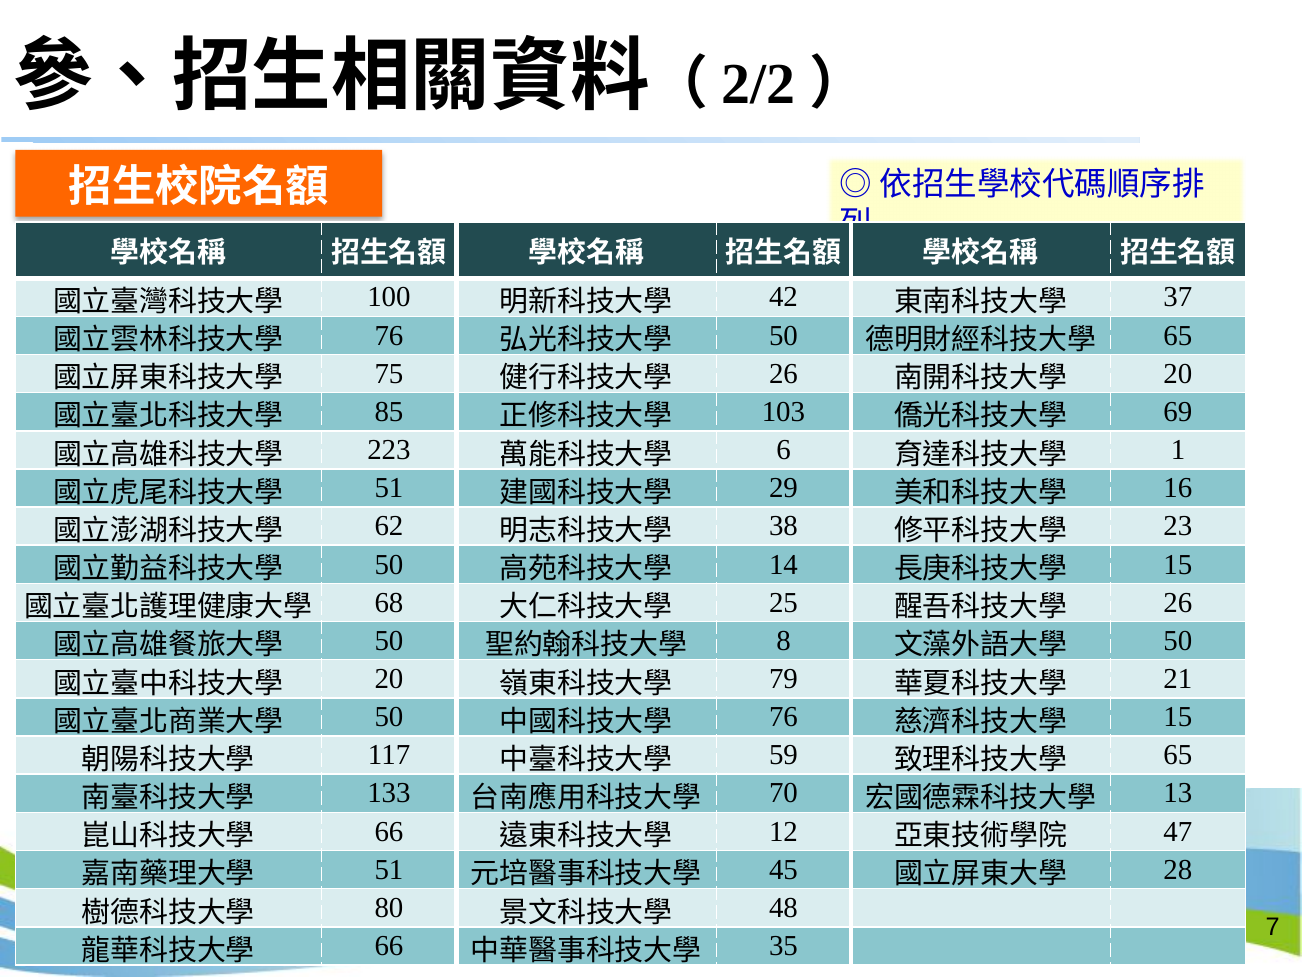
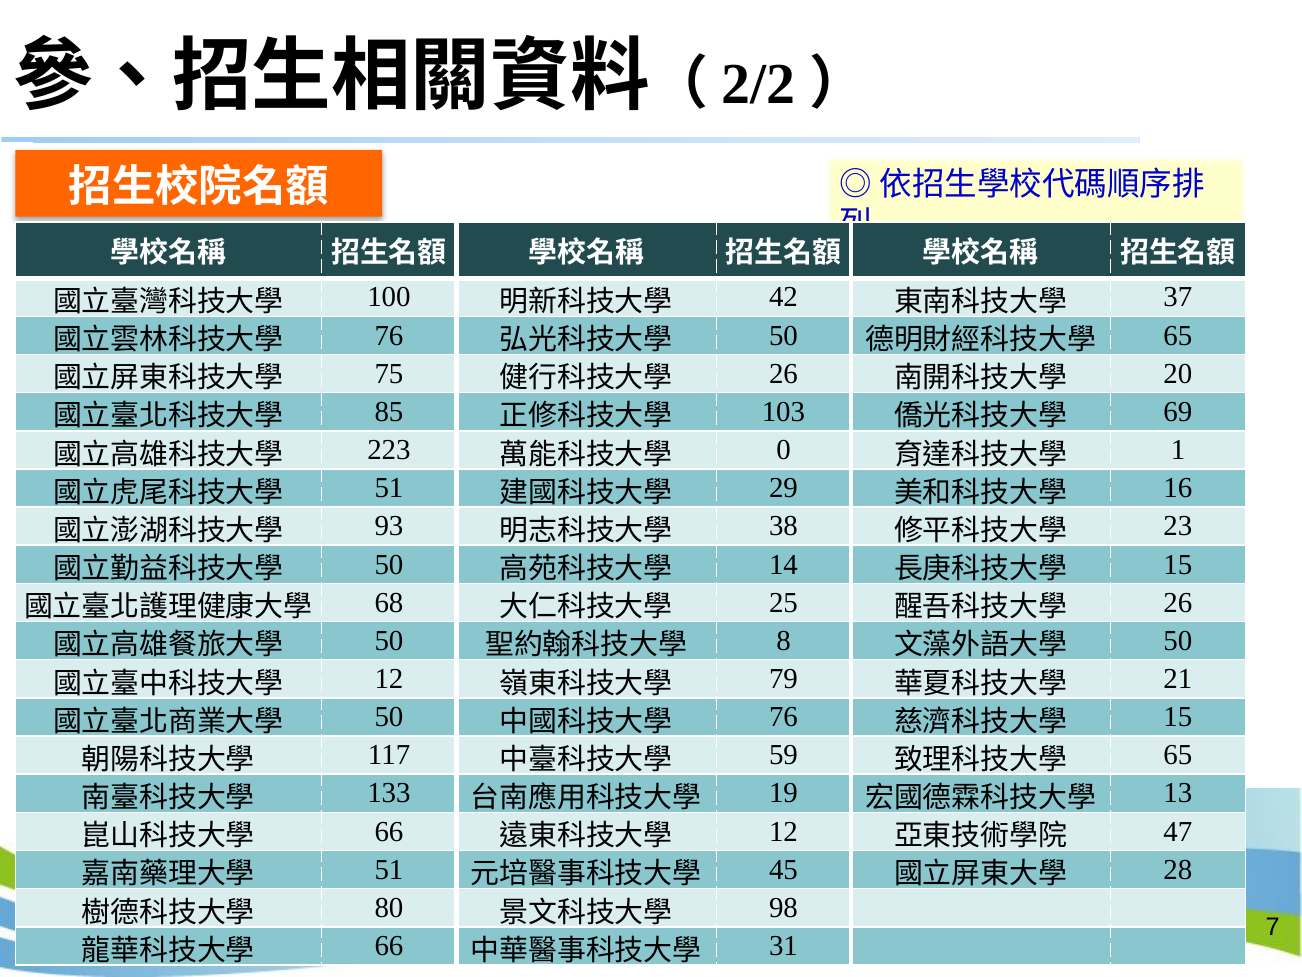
6: 6 -> 0 (784, 450)
62: 62 -> 93 (389, 526)
20: 20 -> 12 (389, 679)
70: 70 -> 19 (783, 793)
48: 48 -> 98 (783, 907)
35: 35 -> 31 (783, 946)
